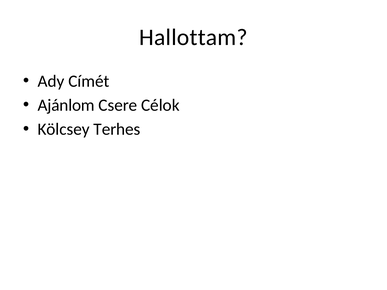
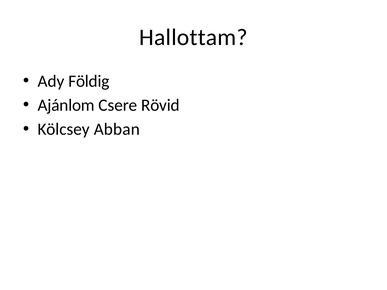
Címét: Címét -> Földig (89, 81)
Célok: Célok -> Rövid (160, 105)
Terhes: Terhes -> Abban (117, 129)
